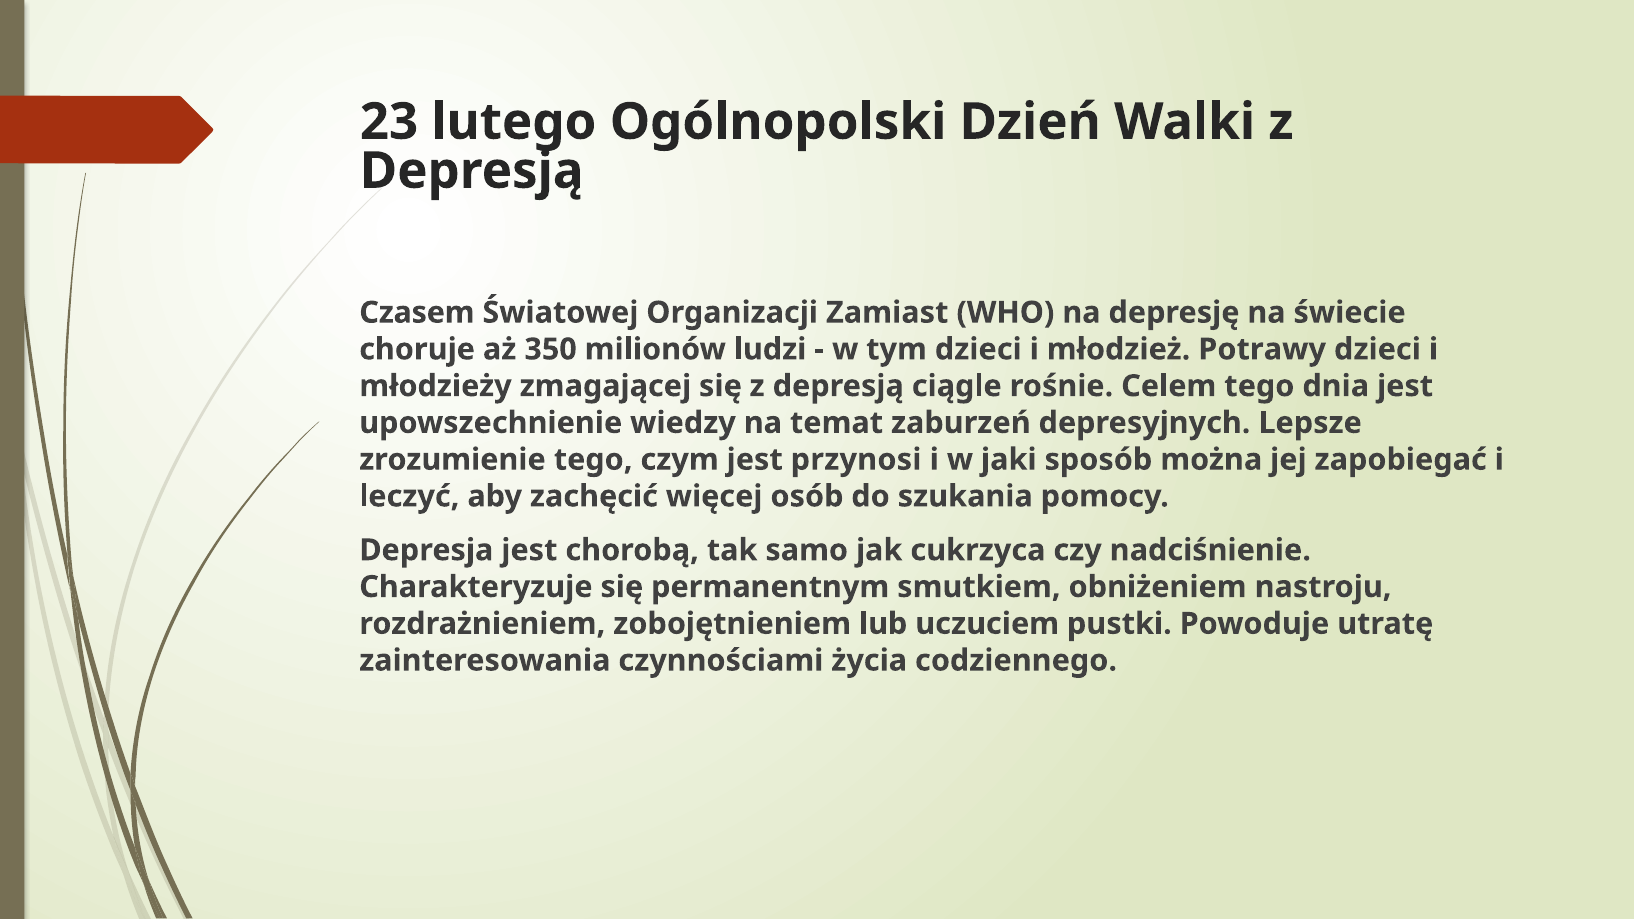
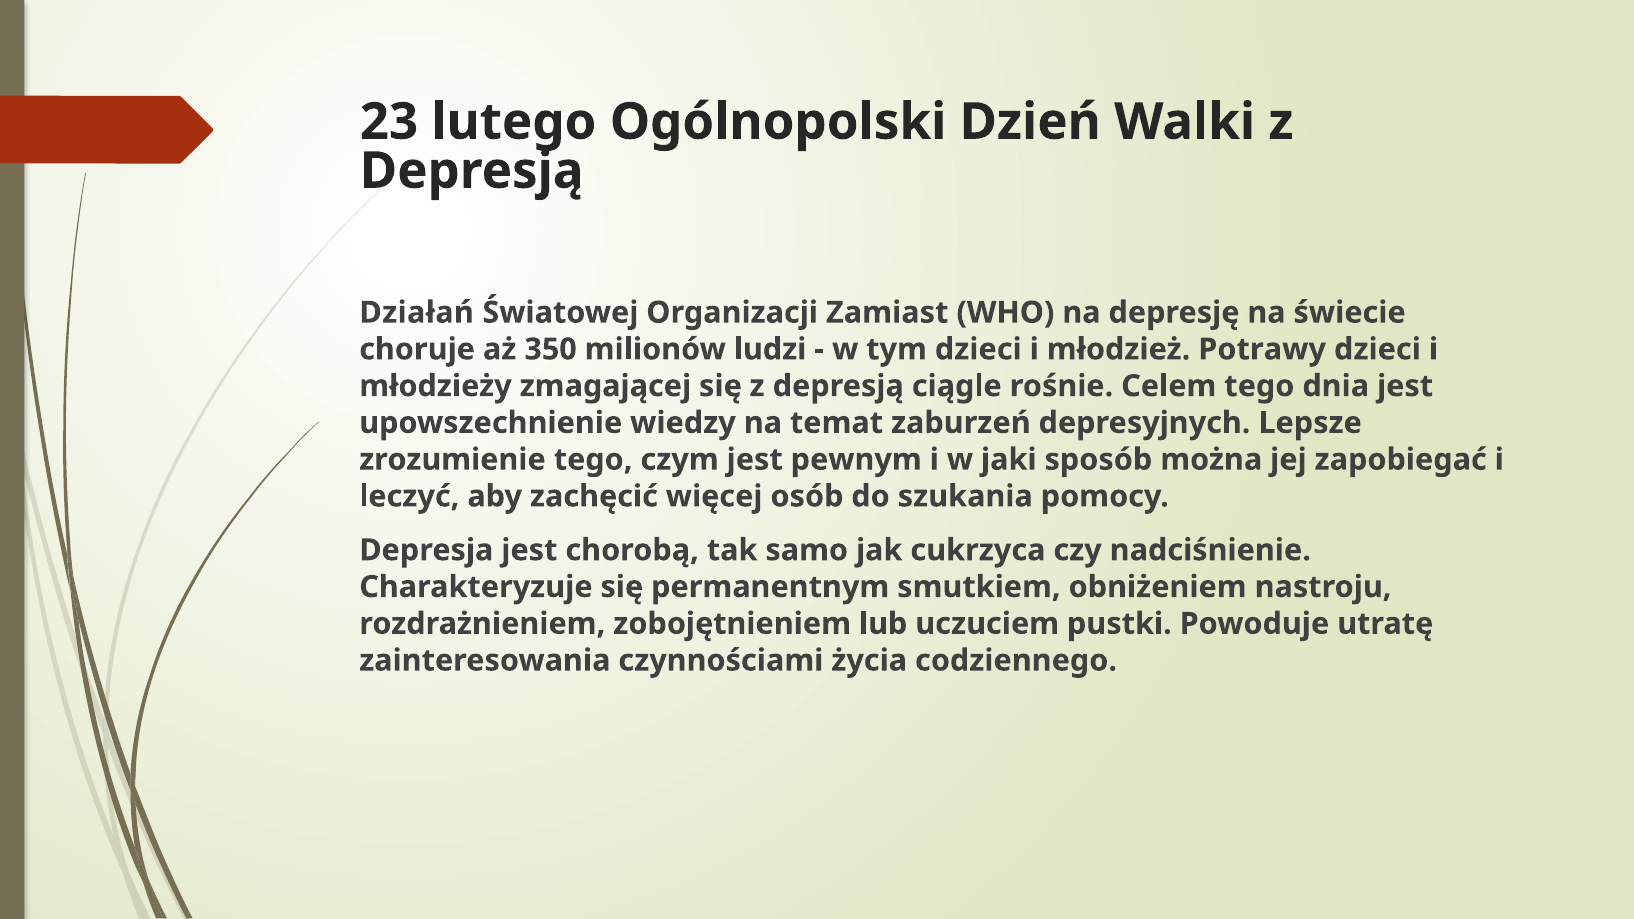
Czasem: Czasem -> Działań (417, 313)
przynosi: przynosi -> pewnym (856, 460)
